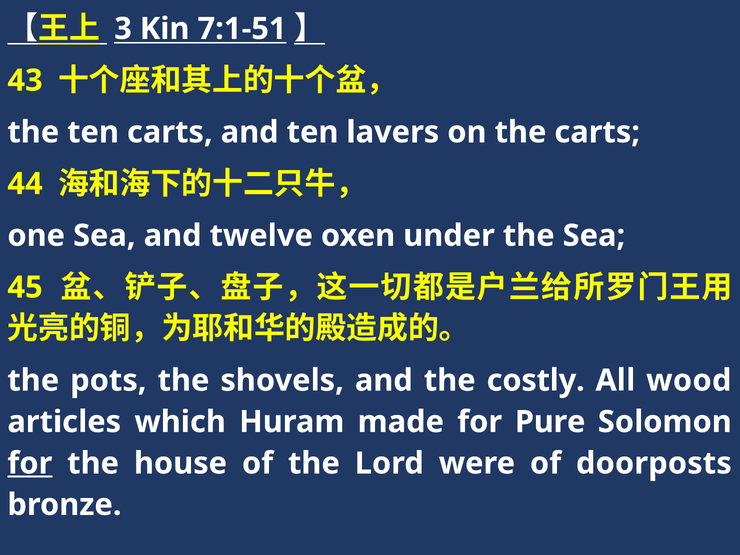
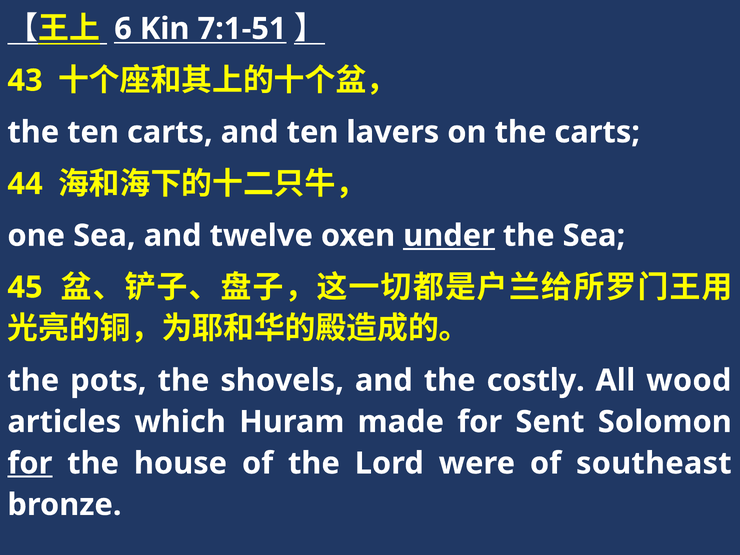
3: 3 -> 6 (123, 29)
under underline: none -> present (449, 236)
Pure: Pure -> Sent (550, 422)
doorposts: doorposts -> southeast (654, 463)
